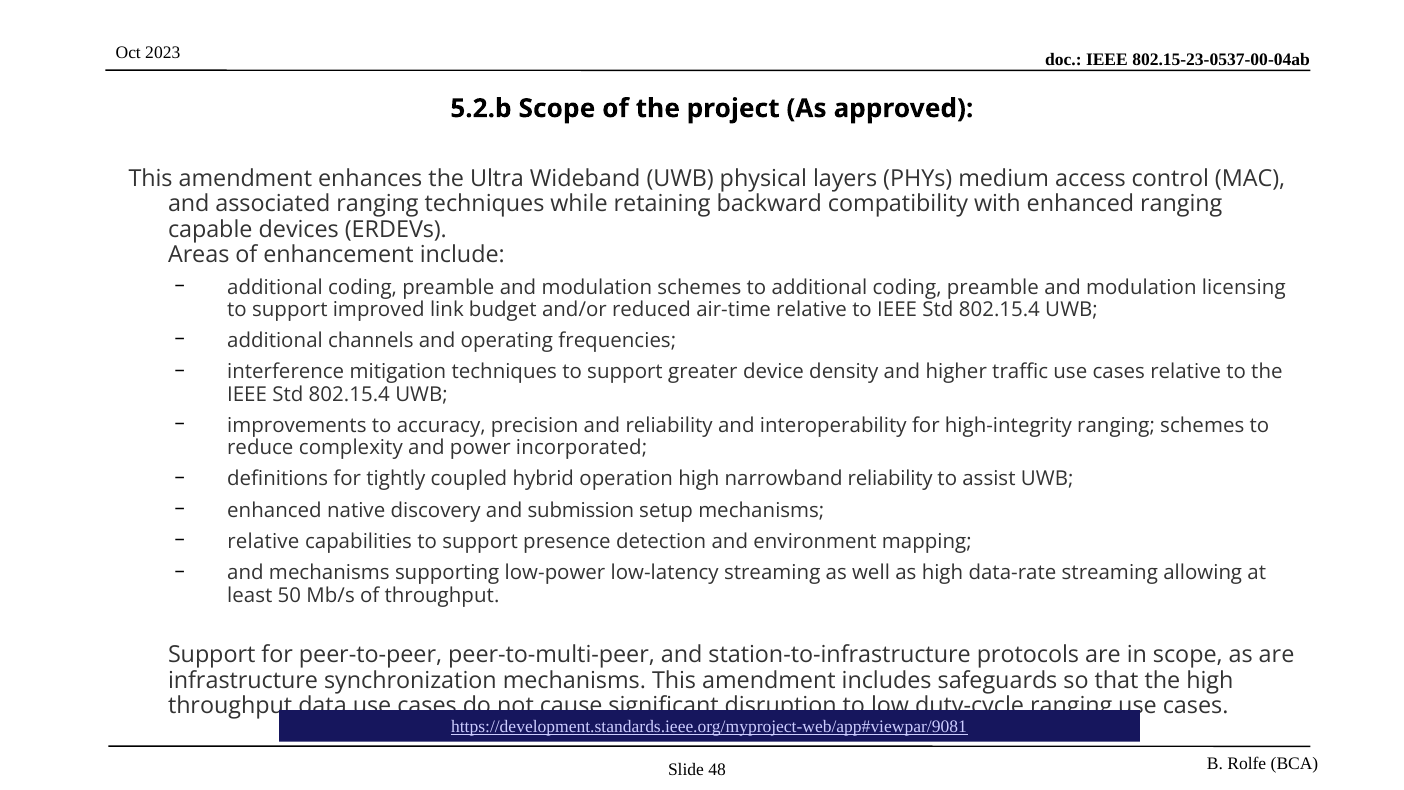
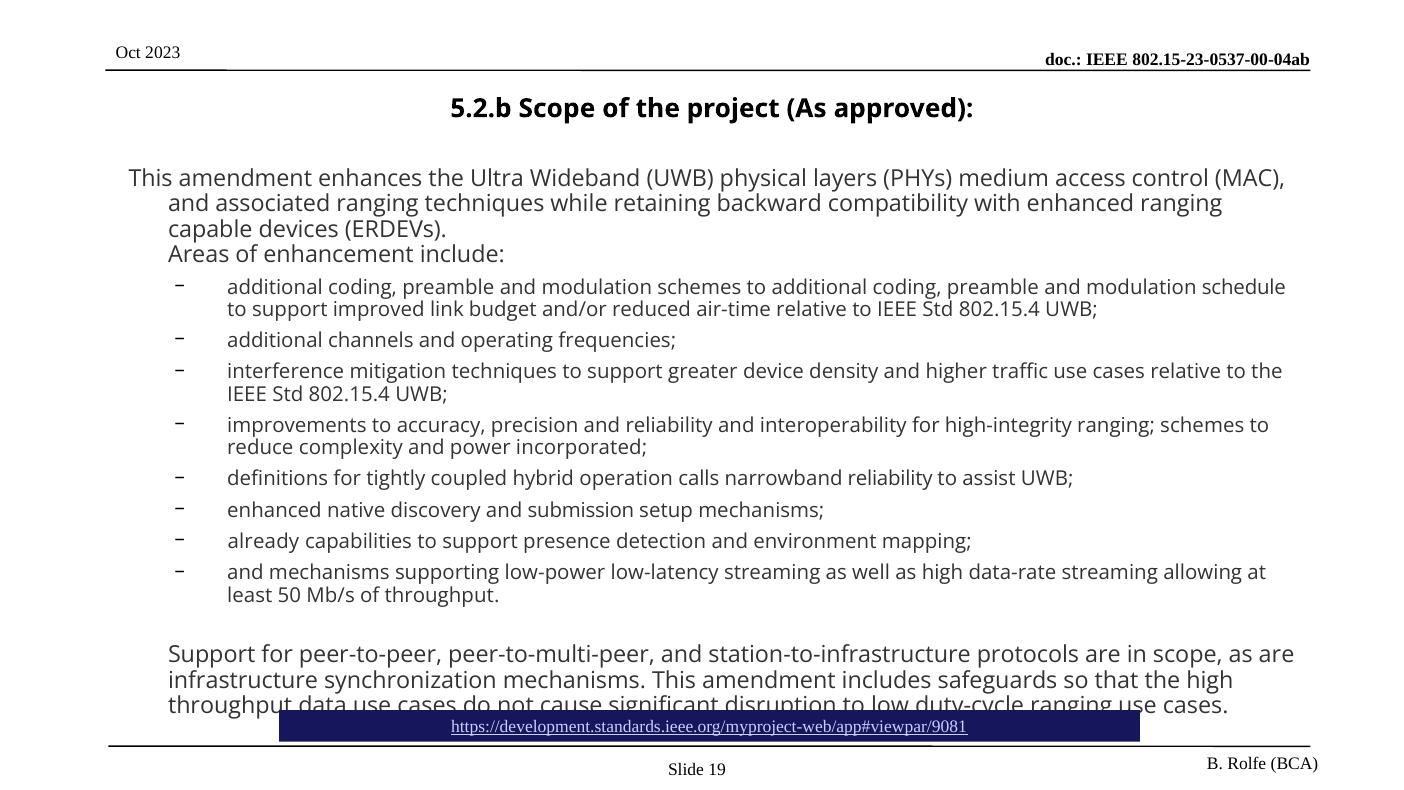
licensing: licensing -> schedule (1244, 287)
operation high: high -> calls (699, 479)
relative: relative -> already (263, 542)
48: 48 -> 19 (717, 770)
